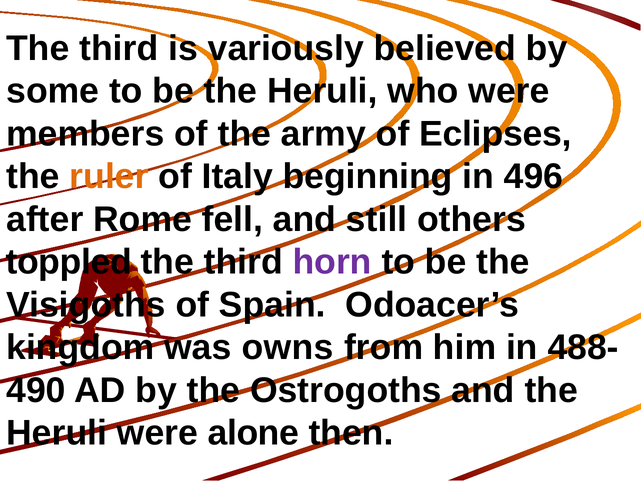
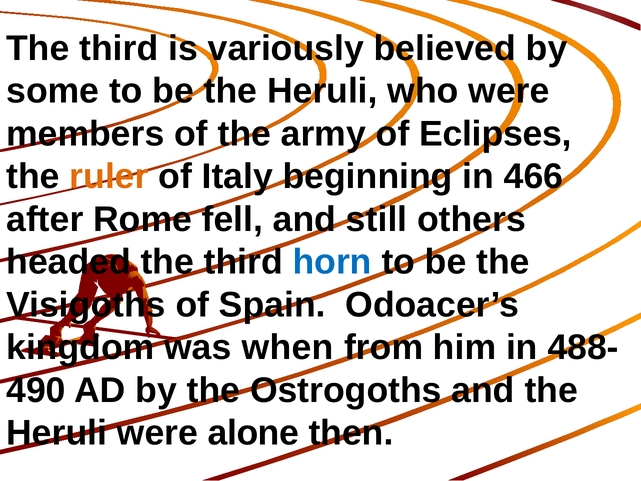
496: 496 -> 466 (534, 177)
toppled: toppled -> headed (69, 262)
horn colour: purple -> blue (332, 262)
owns: owns -> when (288, 347)
